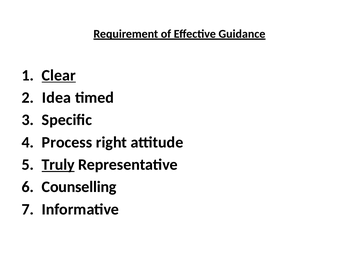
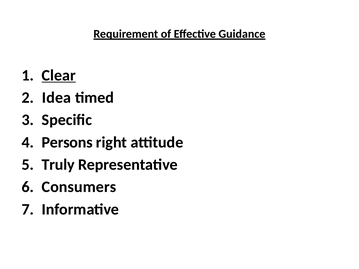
Process: Process -> Persons (67, 142)
Truly underline: present -> none (58, 165)
Counselling: Counselling -> Consumers (79, 187)
